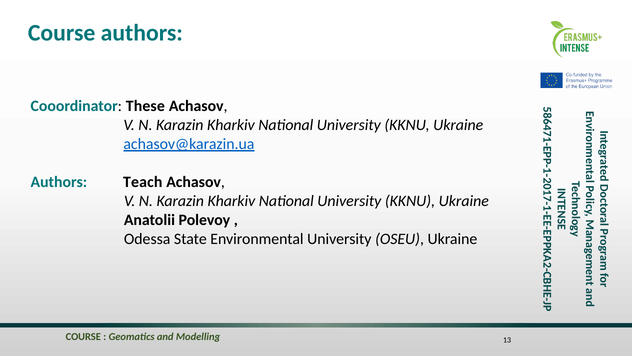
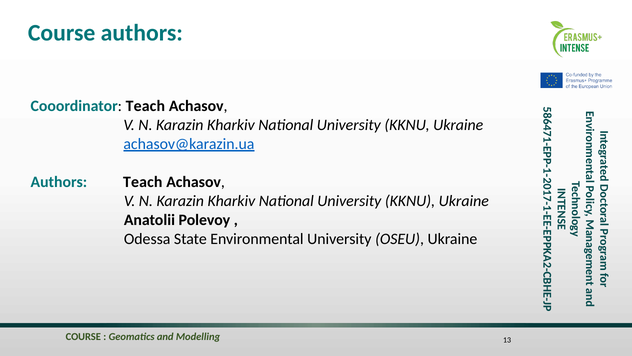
Cooordinator These: These -> Teach (145, 106)
